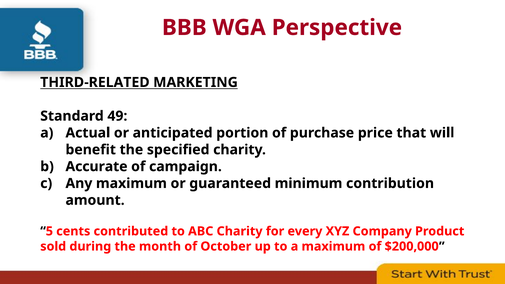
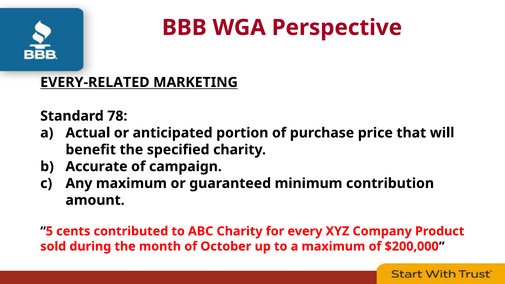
THIRD-RELATED: THIRD-RELATED -> EVERY-RELATED (95, 82)
49: 49 -> 78 (117, 116)
